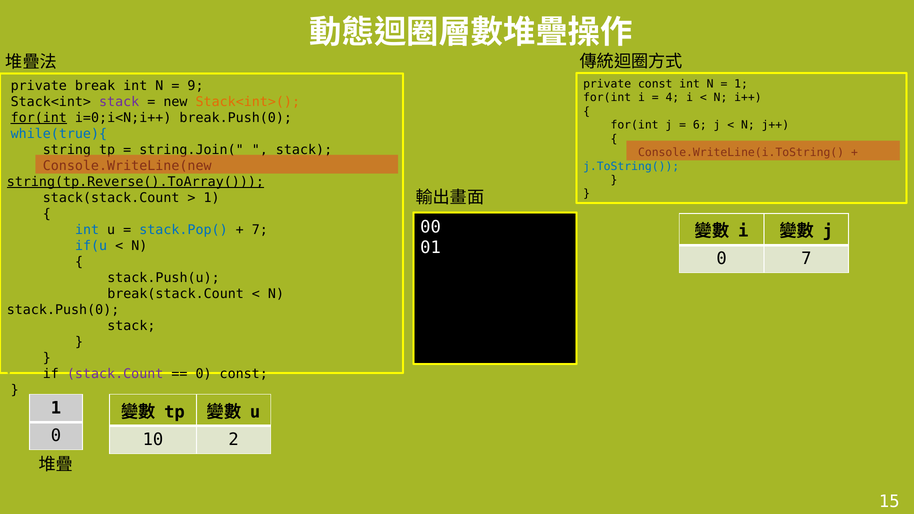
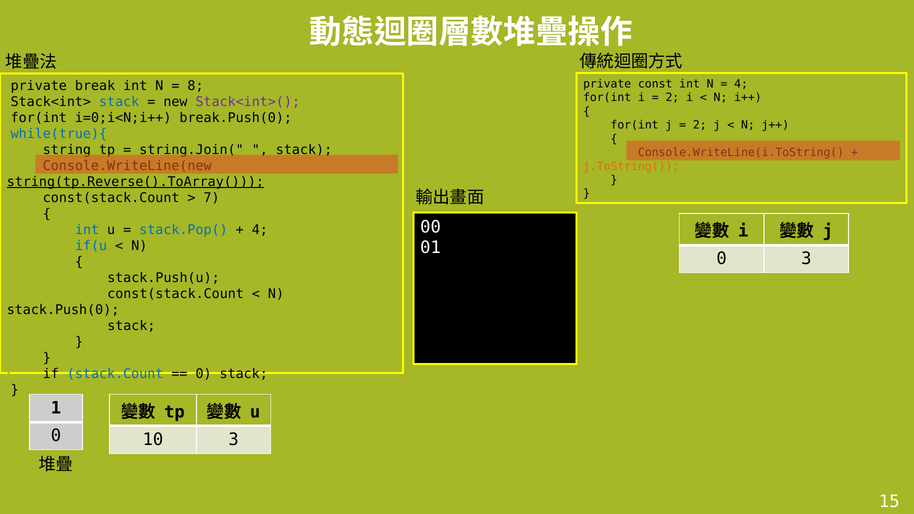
1: 1 -> 4 (741, 84)
9: 9 -> 8 (196, 86)
4: 4 -> 2 (672, 98)
stack colour: purple -> blue (119, 102)
Stack<int>( colour: orange -> purple (248, 102)
for(int underline: present -> none (39, 118)
6: 6 -> 2 (700, 125)
j.ToString( colour: blue -> orange (631, 166)
stack(stack.Count: stack(stack.Count -> const(stack.Count (111, 198)
1: 1 -> 7 (212, 198)
7: 7 -> 4 (260, 230)
0 7: 7 -> 3 (806, 259)
break(stack.Count: break(stack.Count -> const(stack.Count (176, 294)
stack.Count colour: purple -> blue (115, 374)
0 const: const -> stack (244, 374)
10 2: 2 -> 3 (234, 440)
